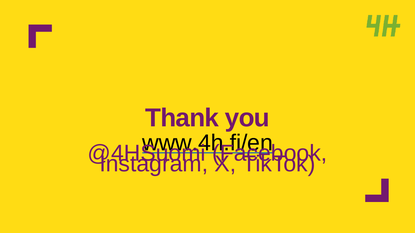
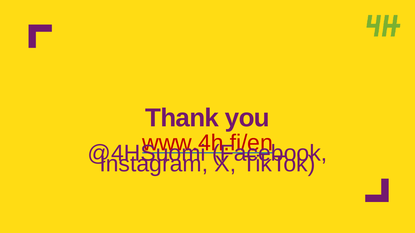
www.4h.fi/en colour: black -> red (208, 143)
